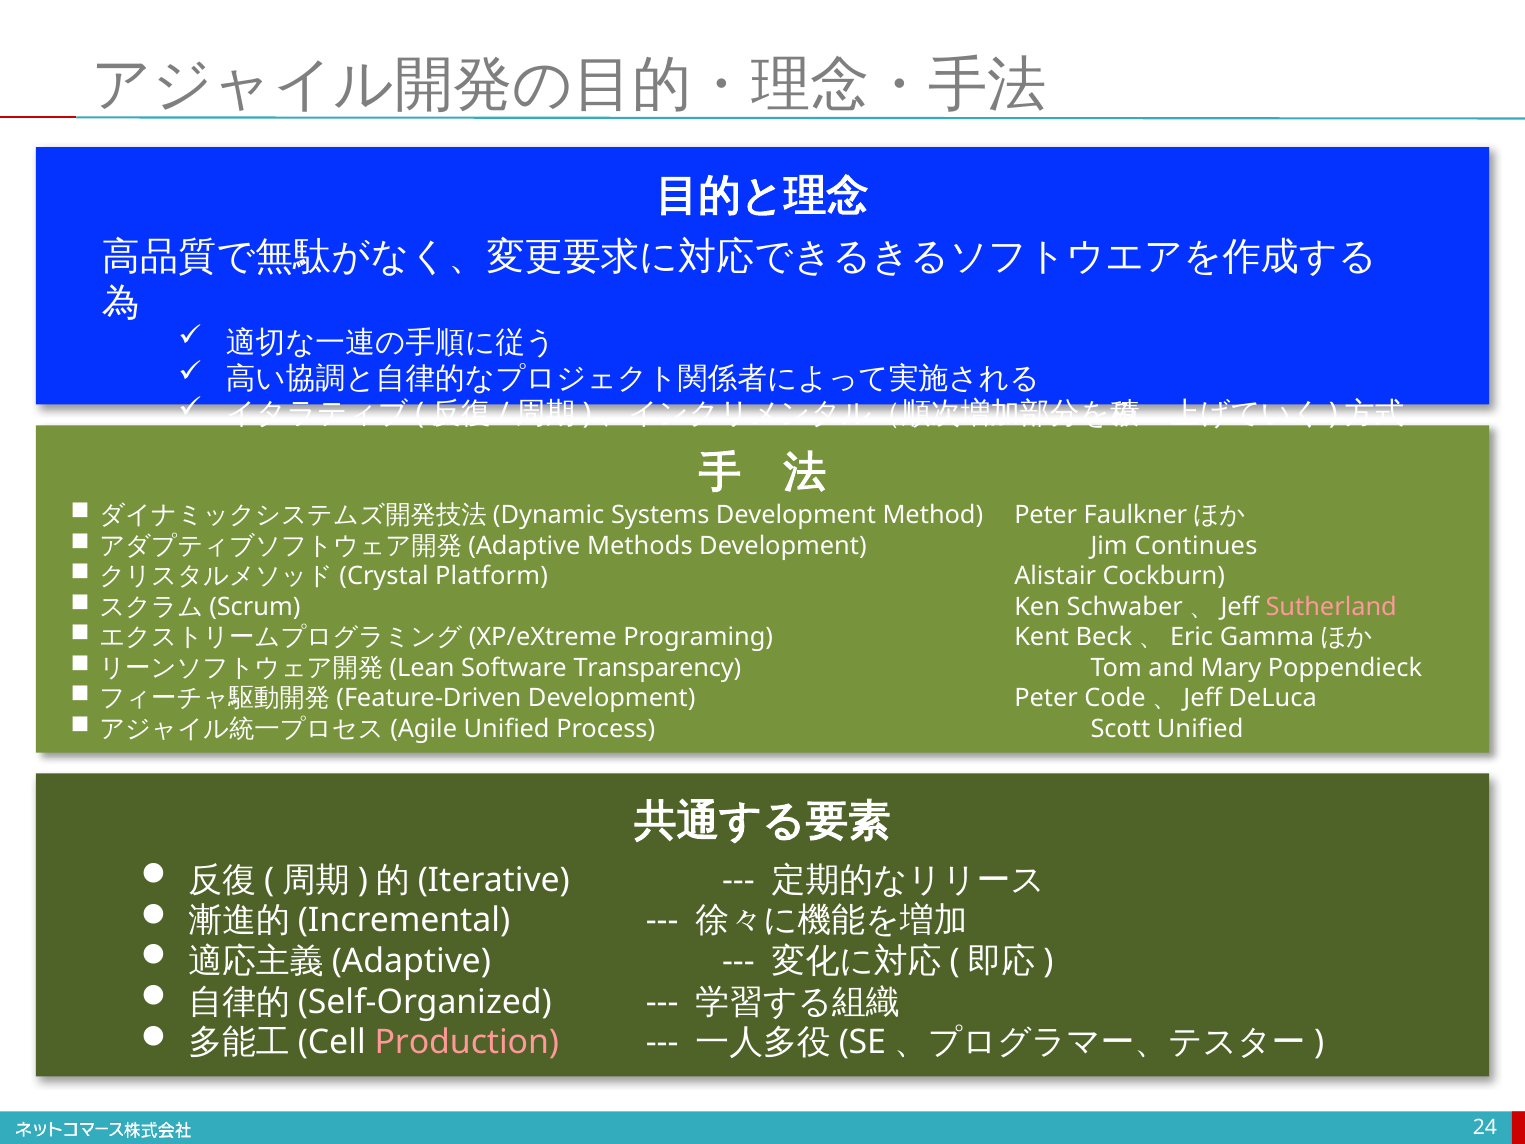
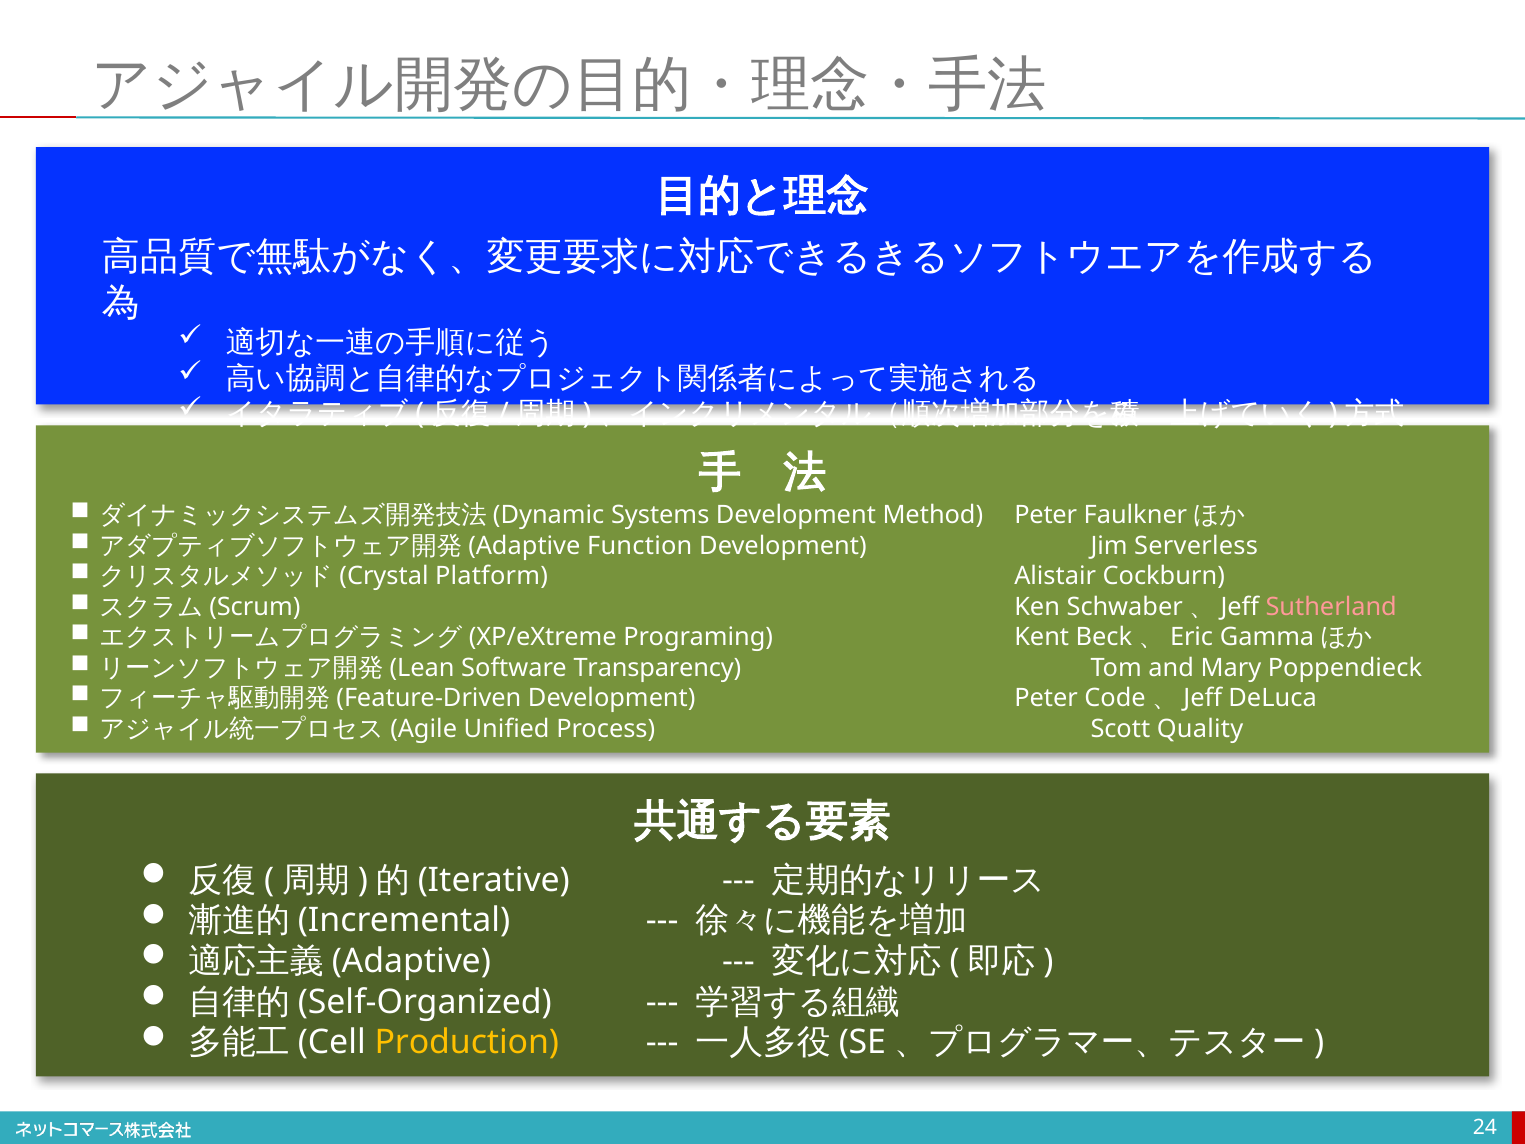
Methods: Methods -> Function (640, 546)
Continues: Continues -> Serverless (1196, 546)
Scott Unified: Unified -> Quality (1200, 729)
Production colour: pink -> yellow (467, 1042)
